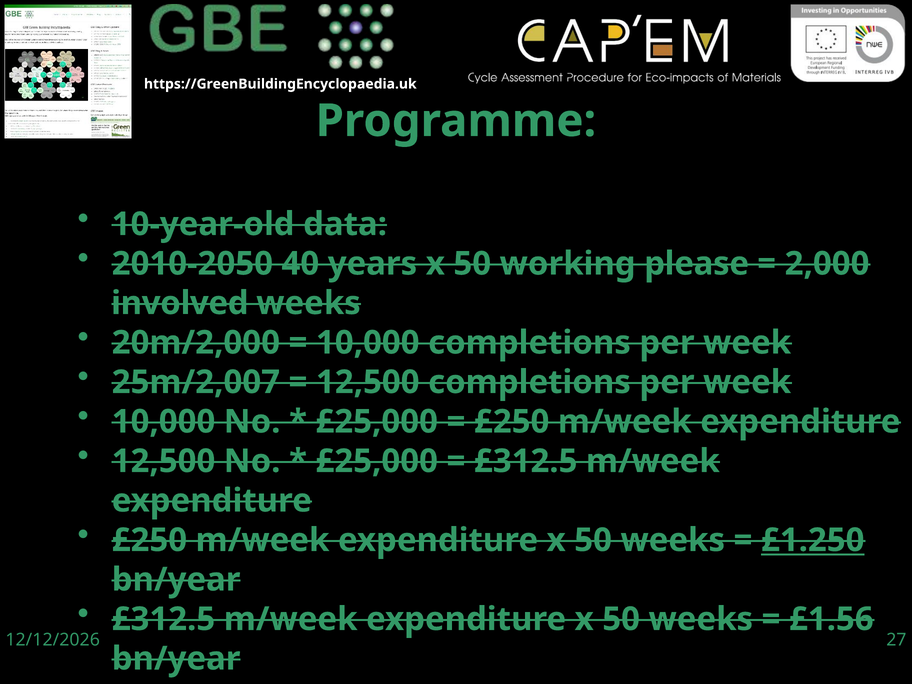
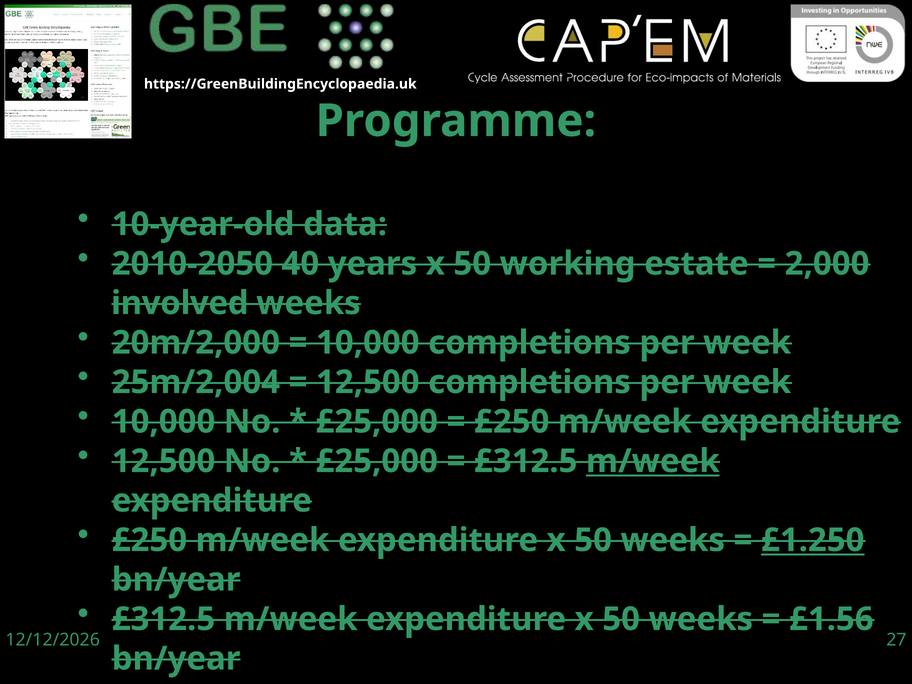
please: please -> estate (696, 264)
25m/2,007: 25m/2,007 -> 25m/2,004 (196, 382)
m/week underline: none -> present (653, 461)
